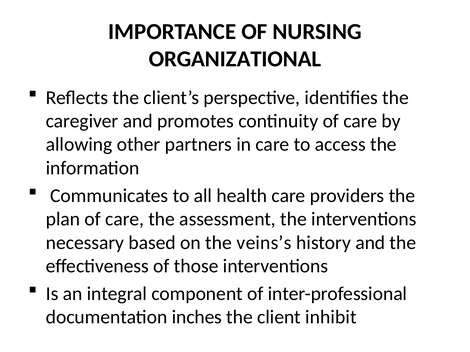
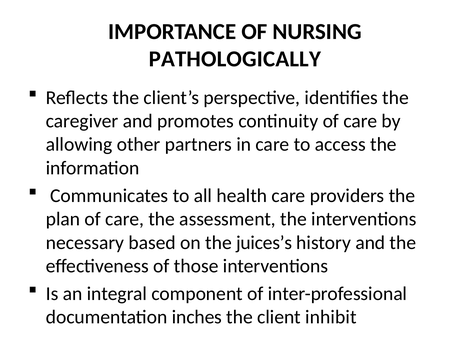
ORGANIZATIONAL: ORGANIZATIONAL -> PATHOLOGICALLY (235, 59)
veins’s: veins’s -> juices’s (264, 243)
